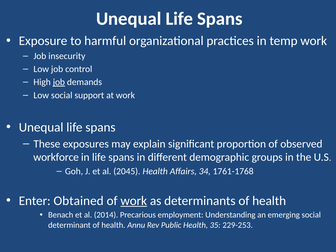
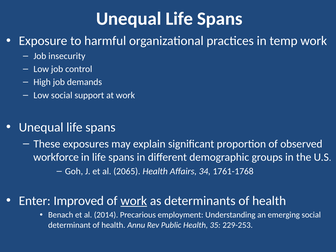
job underline: present -> none (59, 82)
2045: 2045 -> 2065 (127, 171)
Obtained: Obtained -> Improved (79, 201)
